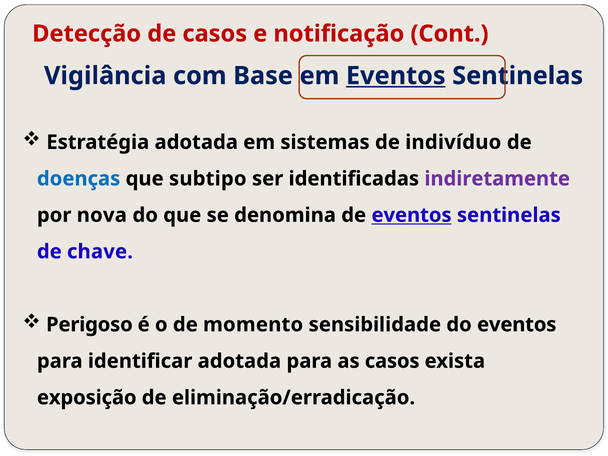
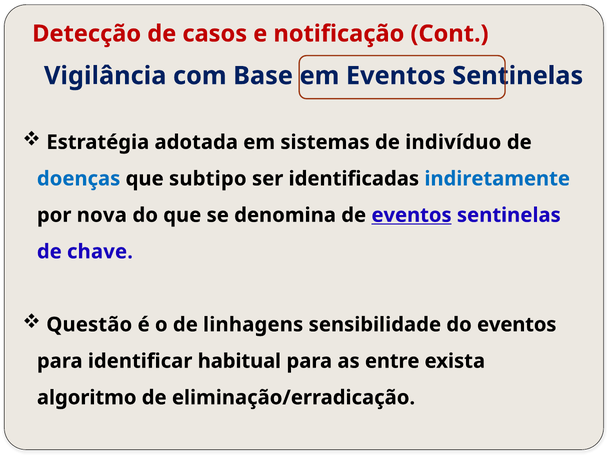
Eventos underline: present -> none (396, 76)
indiretamente colour: purple -> blue (497, 179)
Perigoso: Perigoso -> Questão (89, 325)
momento: momento -> linhagens (253, 325)
identificar adotada: adotada -> habitual (239, 361)
as casos: casos -> entre (392, 361)
exposição: exposição -> algoritmo (87, 398)
